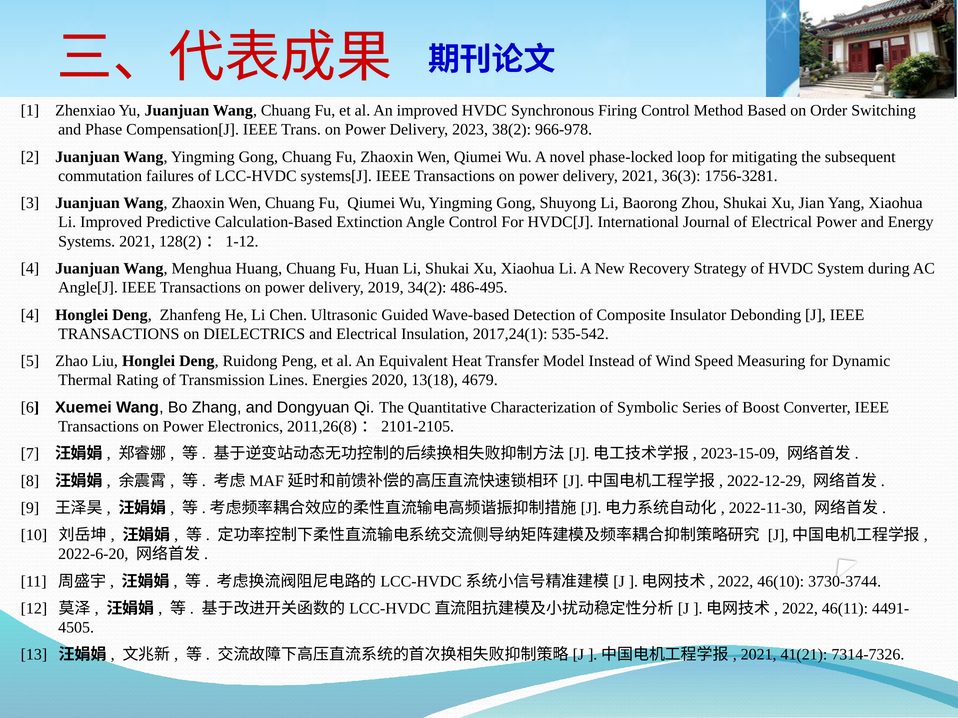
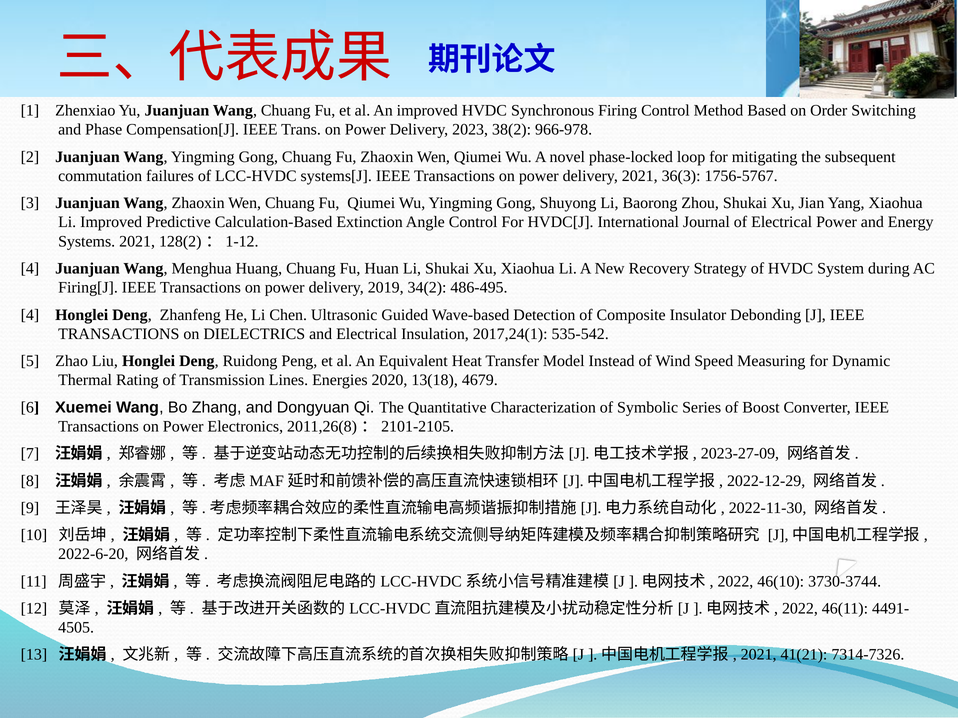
1756-3281: 1756-3281 -> 1756-5767 (741, 176)
Angle[J: Angle[J -> Firing[J (88, 288)
2023-15-09: 2023-15-09 -> 2023-27-09 (740, 454)
